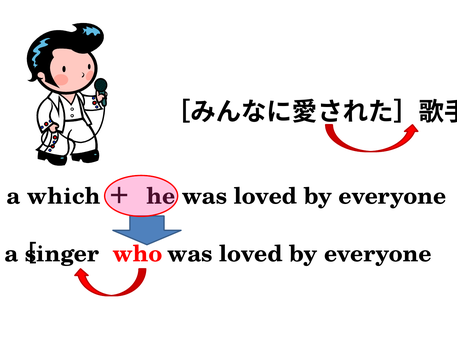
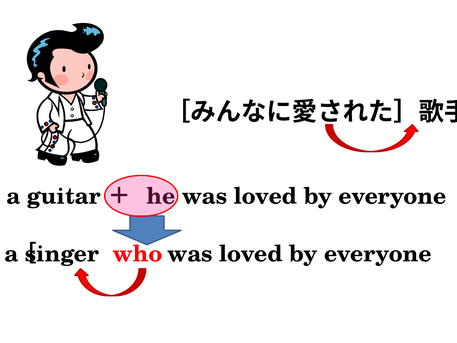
which: which -> guitar (64, 196)
